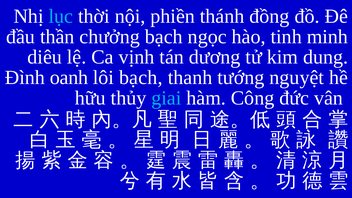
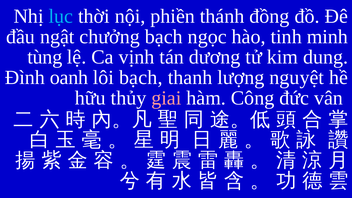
thần: thần -> ngật (57, 37)
diêu: diêu -> tùng (45, 57)
tướng: tướng -> lượng (241, 78)
giai colour: light blue -> pink (166, 98)
